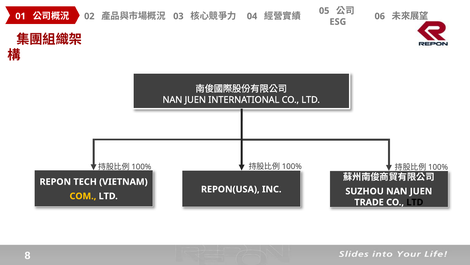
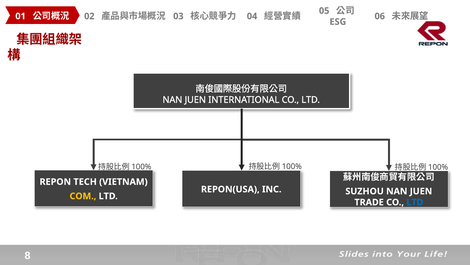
LTD colour: black -> blue (415, 202)
